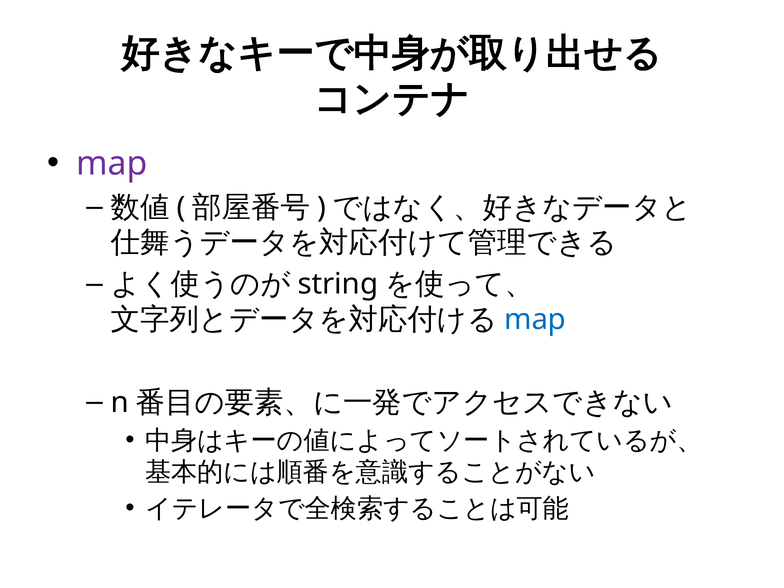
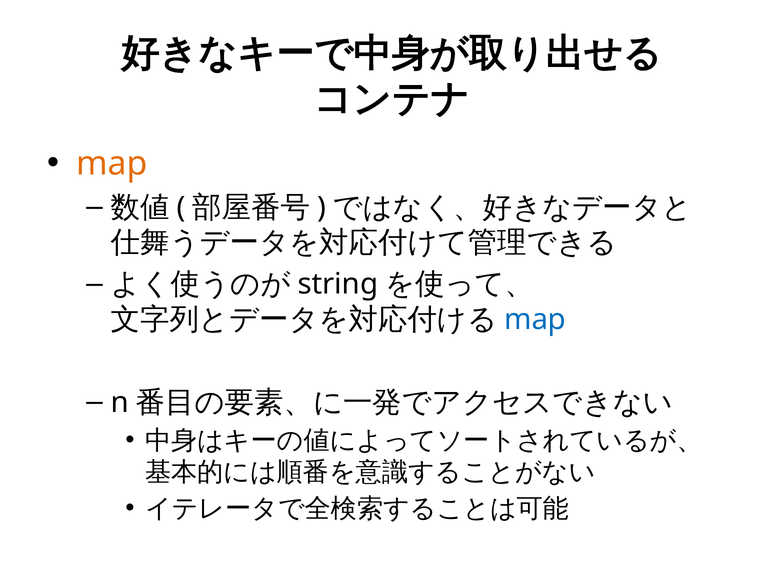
map colour: purple -> orange (112, 164)
